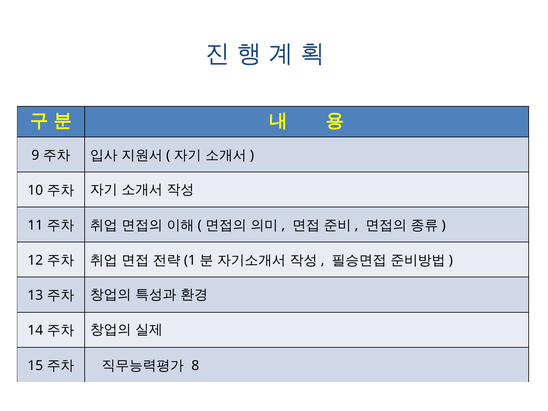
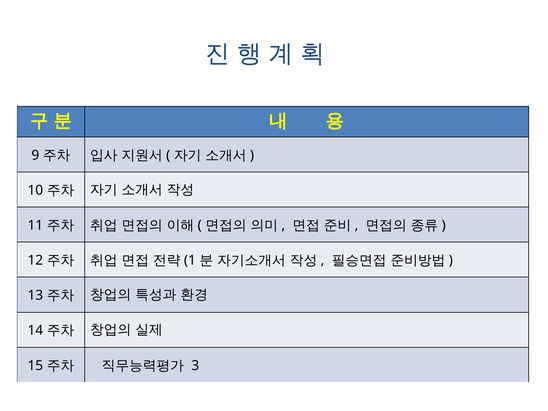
8: 8 -> 3 (195, 365)
